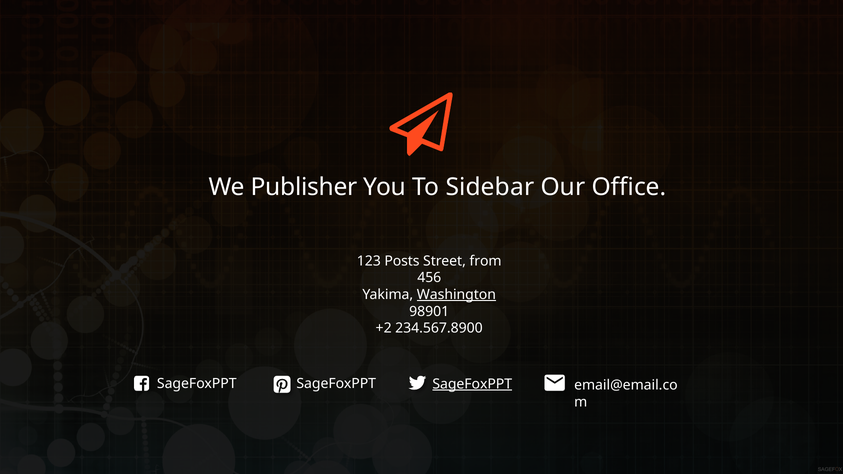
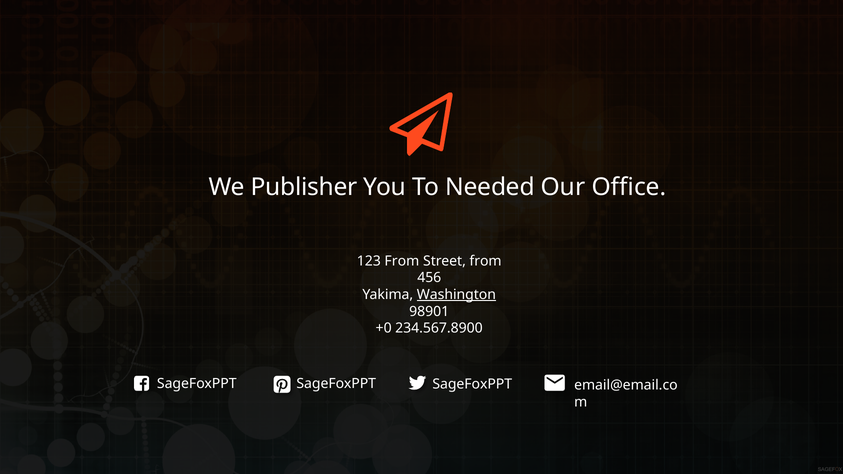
Sidebar: Sidebar -> Needed (490, 187)
123 Posts: Posts -> From (402, 261)
+2: +2 -> +0 (384, 328)
SageFoxPPT underline: present -> none (472, 384)
